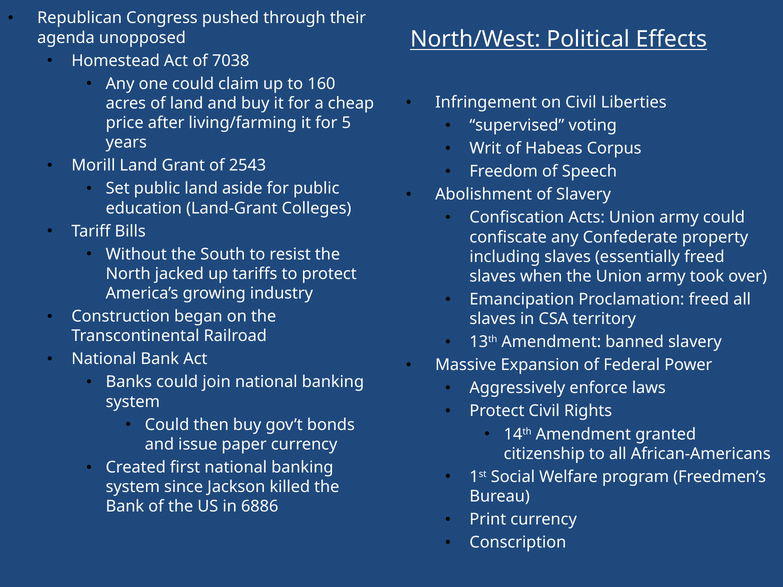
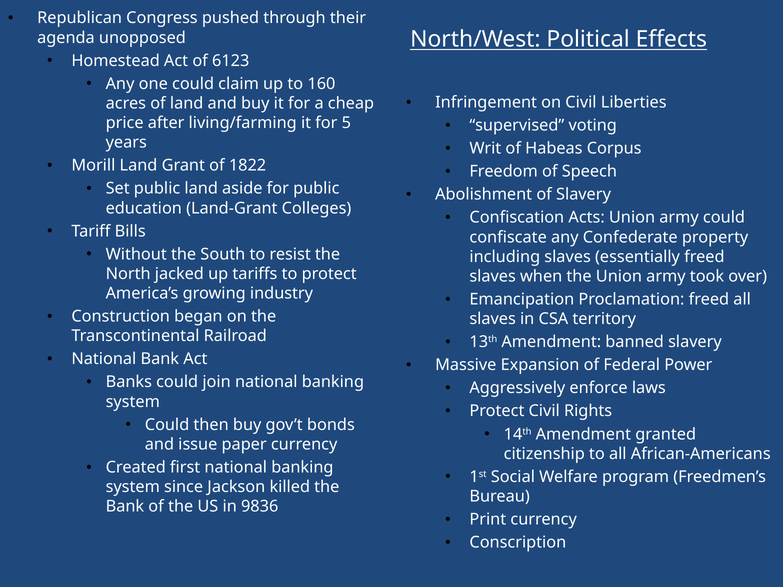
7038: 7038 -> 6123 (231, 61)
2543: 2543 -> 1822 (248, 166)
6886: 6886 -> 9836 (260, 507)
